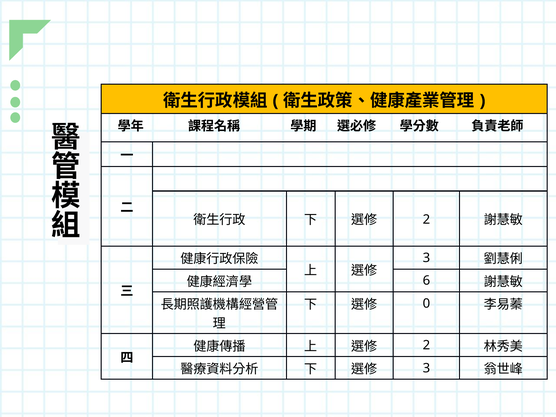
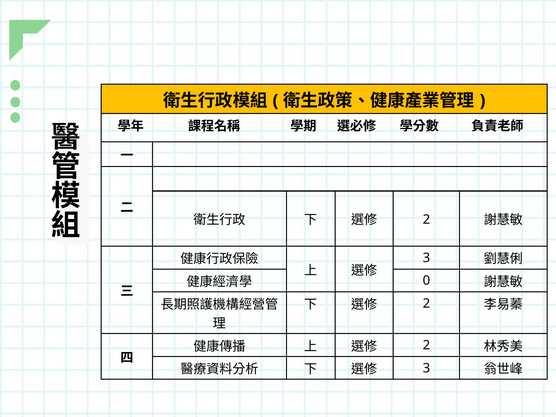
6: 6 -> 0 (426, 281)
0: 0 -> 2 (426, 303)
